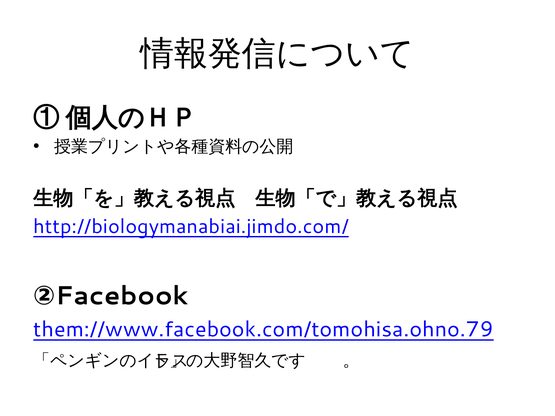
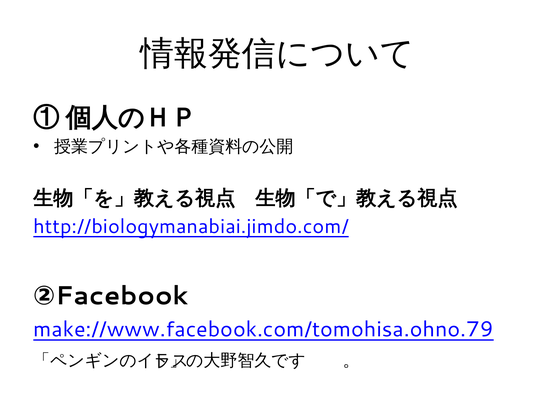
them://www.facebook.com/tomohisa.ohno.79: them://www.facebook.com/tomohisa.ohno.79 -> make://www.facebook.com/tomohisa.ohno.79 (263, 329)
